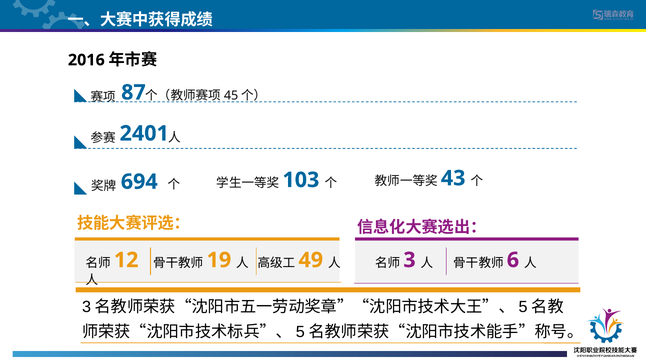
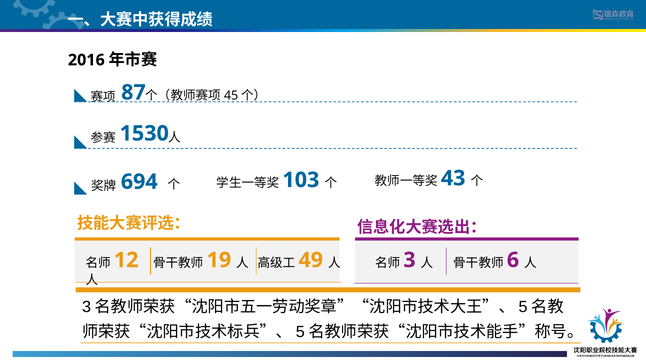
2401: 2401 -> 1530 (144, 134)
